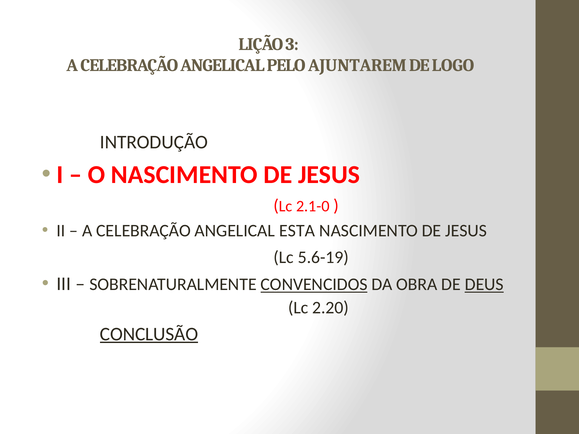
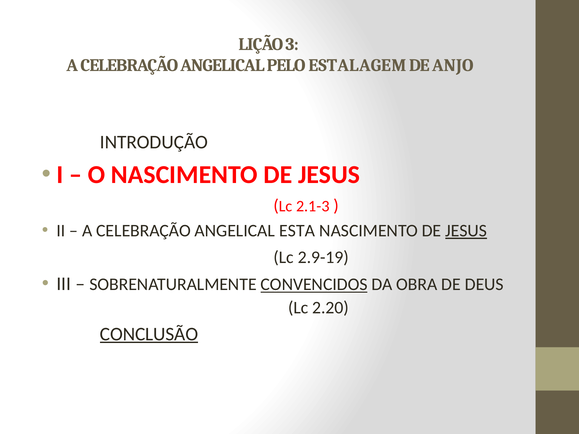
AJUNTAREM: AJUNTAREM -> ESTALAGEM (357, 65)
LOGO: LOGO -> ANJO (453, 65)
2.1-0: 2.1-0 -> 2.1-3 (313, 206)
JESUS underline: none -> present (466, 231)
5.6-19: 5.6-19 -> 2.9-19 (323, 258)
DEUS underline: present -> none (484, 285)
